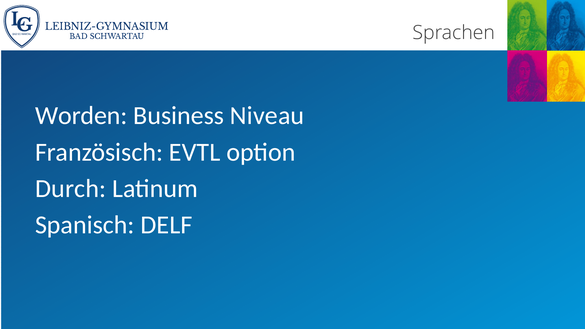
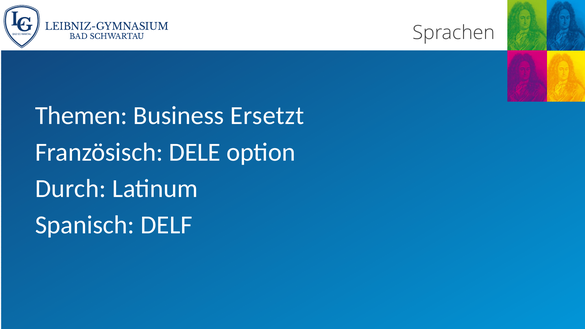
Worden: Worden -> Themen (81, 116)
Niveau: Niveau -> Ersetzt (267, 116)
EVTL: EVTL -> DELE (195, 152)
